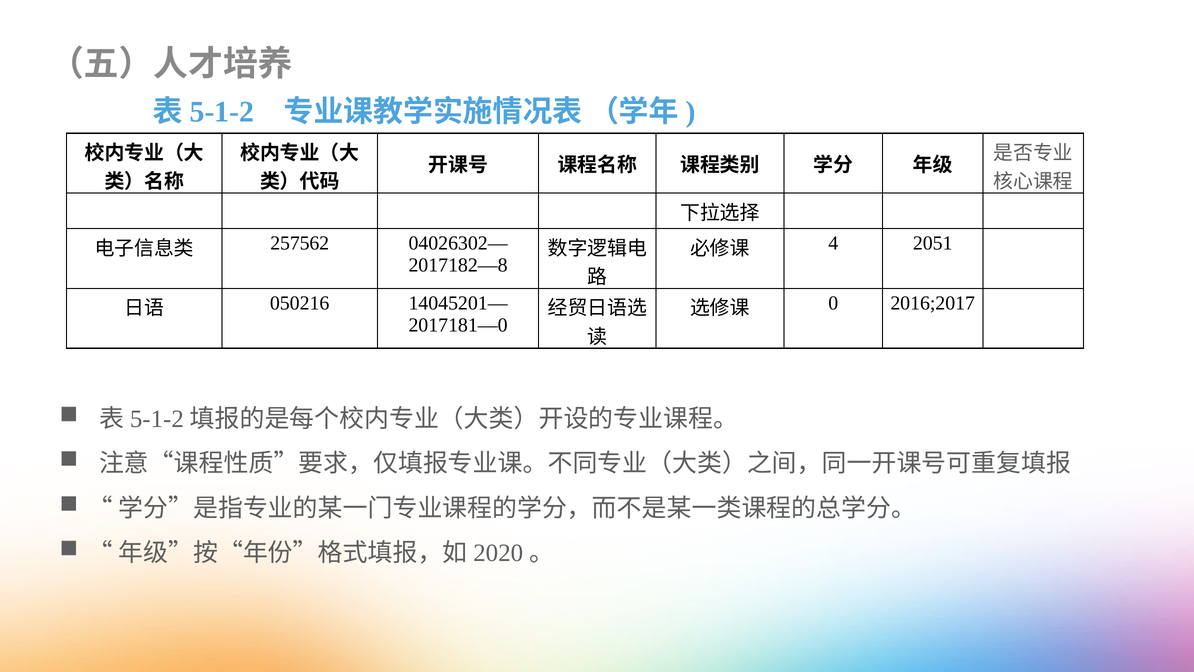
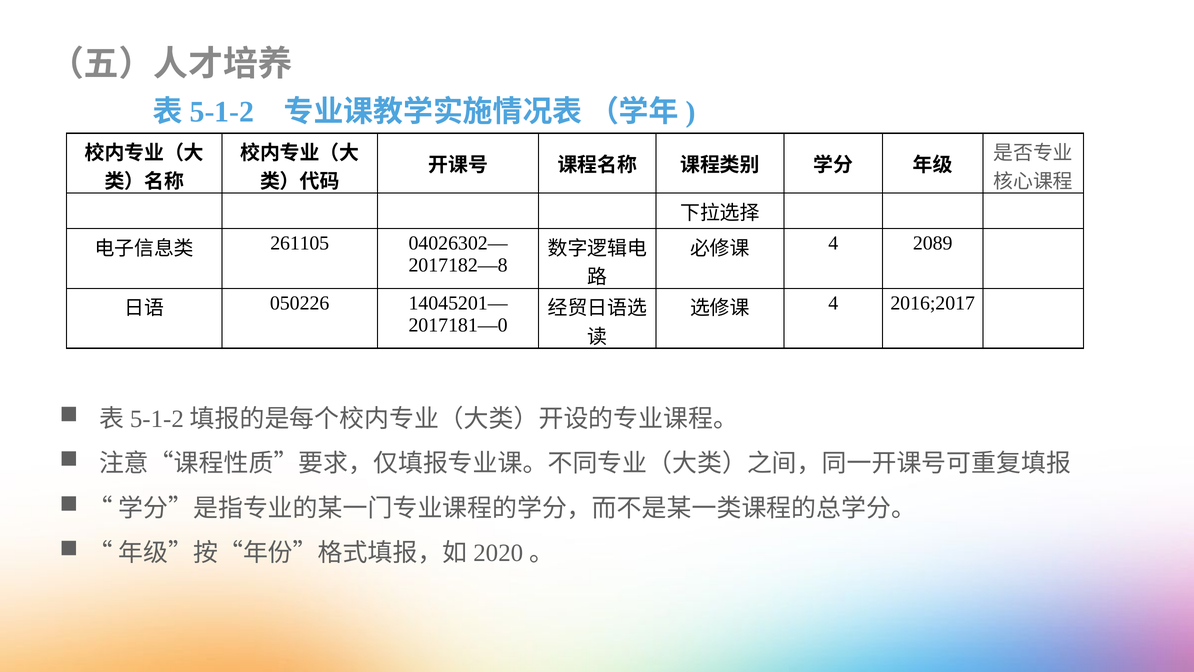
257562: 257562 -> 261105 (300, 243)
2051: 2051 -> 2089 (933, 243)
050216: 050216 -> 050226 (300, 303)
0: 0 -> 4 (833, 303)
